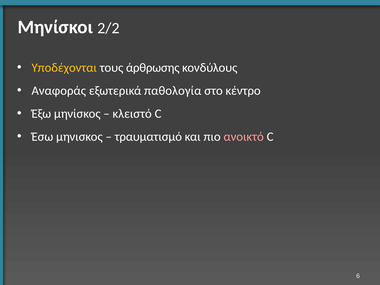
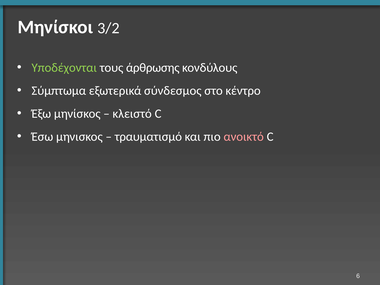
2/2: 2/2 -> 3/2 (108, 28)
Υποδέχονται colour: yellow -> light green (64, 68)
Αναφοράς: Αναφοράς -> Σύμπτωμα (59, 91)
παθολογία: παθολογία -> σύνδεσμος (173, 91)
